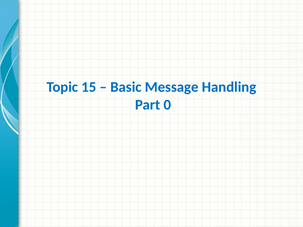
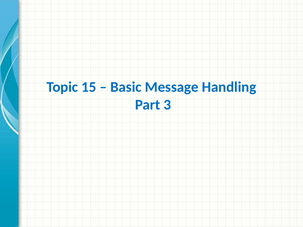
0: 0 -> 3 (167, 105)
